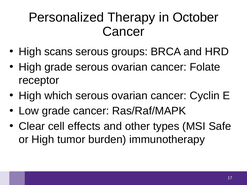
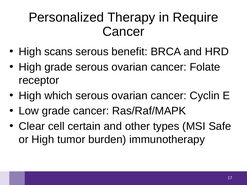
October: October -> Require (196, 18)
groups: groups -> benefit (130, 52)
effects: effects -> certain (84, 126)
